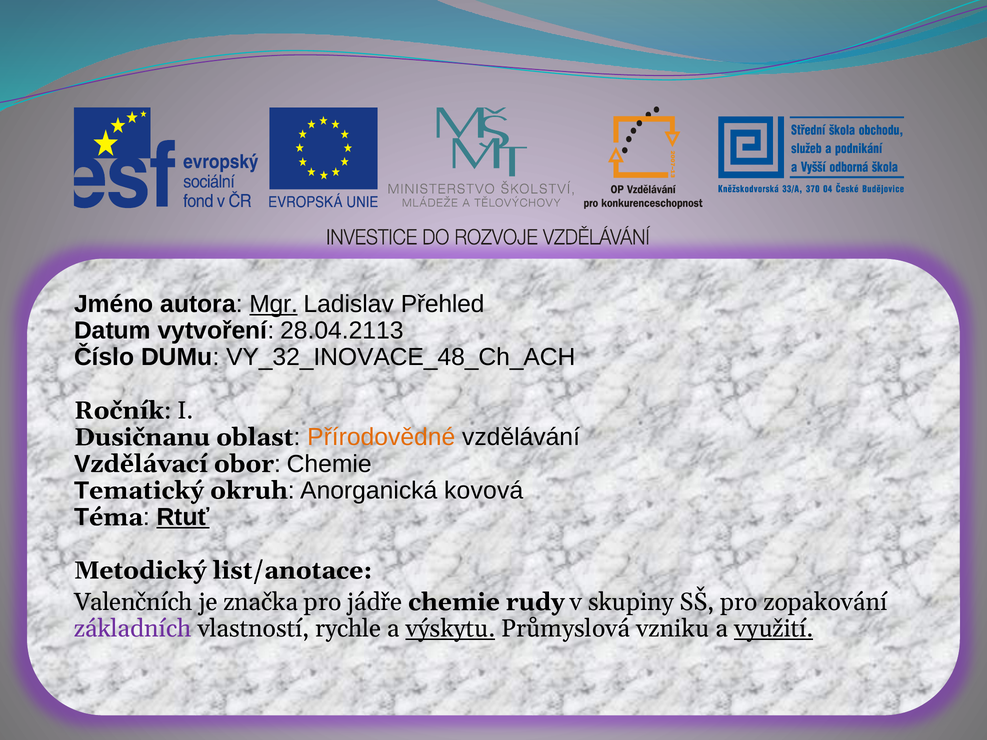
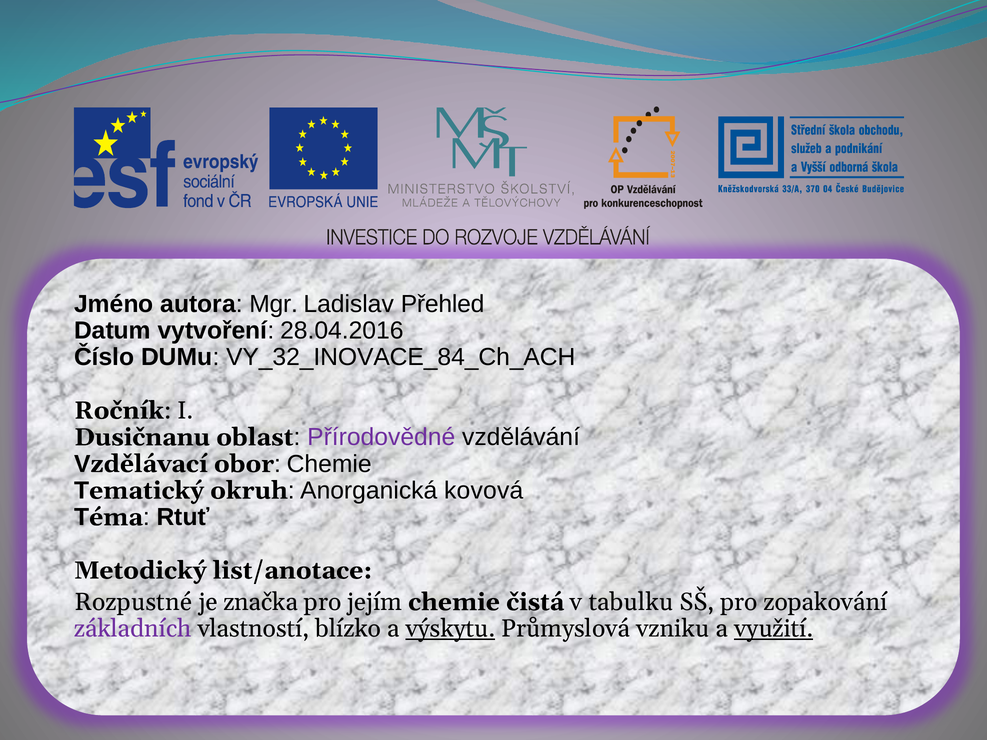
Mgr underline: present -> none (274, 304)
28.04.2113: 28.04.2113 -> 28.04.2016 (342, 331)
VY_32_INOVACE_48_Ch_ACH: VY_32_INOVACE_48_Ch_ACH -> VY_32_INOVACE_84_Ch_ACH (401, 357)
Přírodovědné colour: orange -> purple (381, 437)
Rtuť underline: present -> none (183, 517)
Valenčních: Valenčních -> Rozpustné (133, 602)
jádře: jádře -> jejím (375, 602)
rudy: rudy -> čistá (535, 602)
skupiny: skupiny -> tabulku (631, 602)
rychle: rychle -> blízko (348, 629)
